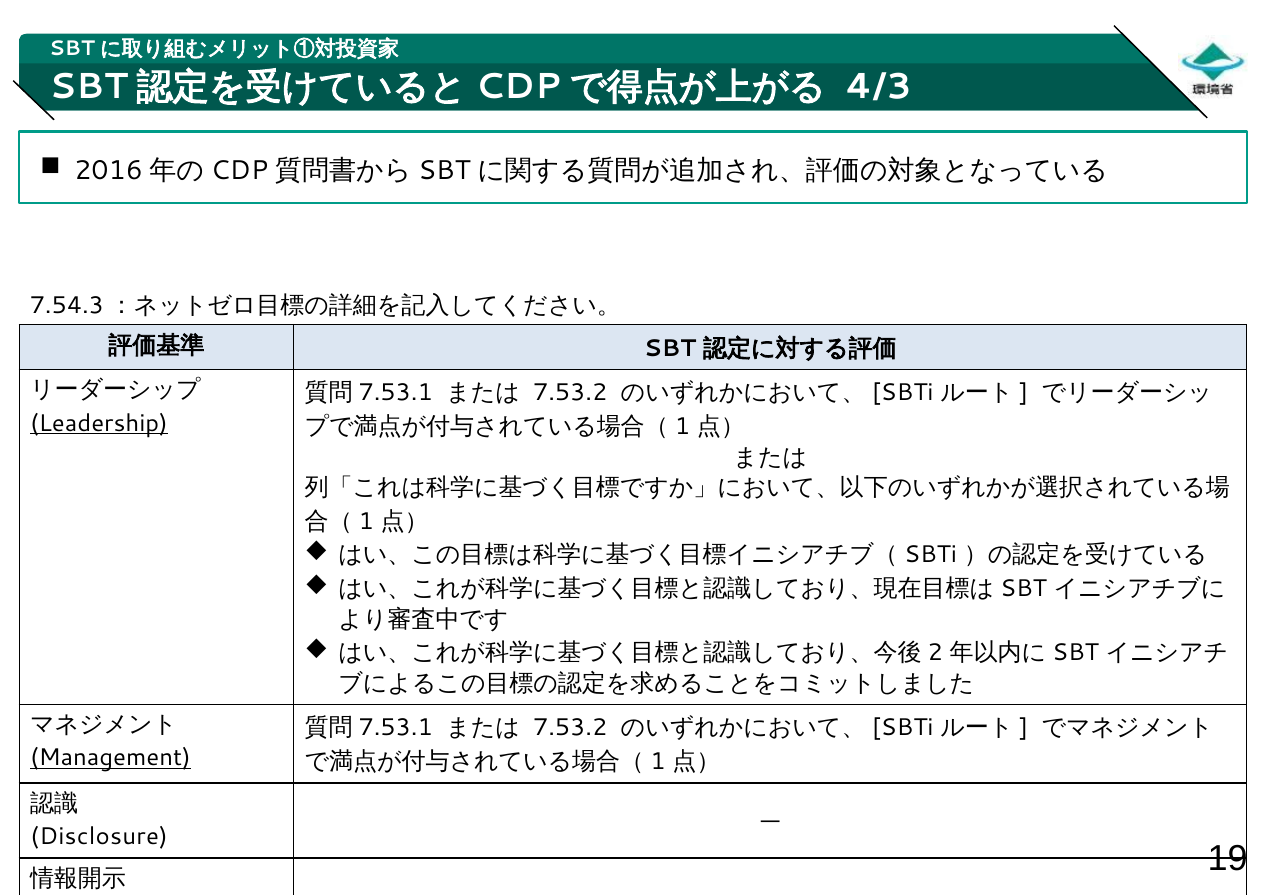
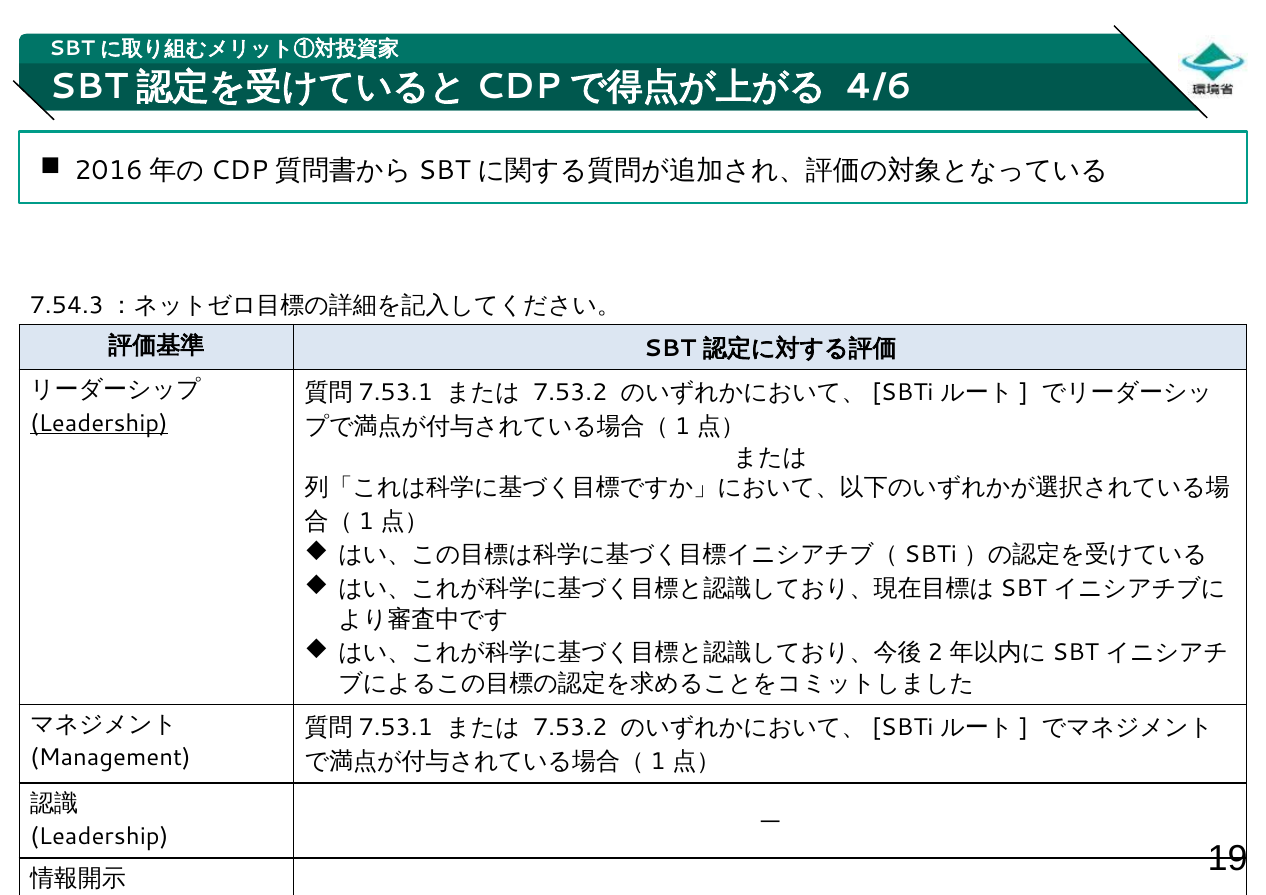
4/3: 4/3 -> 4/6 (879, 87)
Management underline: present -> none (110, 758)
Disclosure: Disclosure -> Leadership (99, 837)
